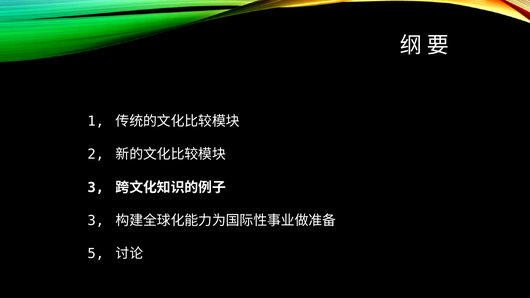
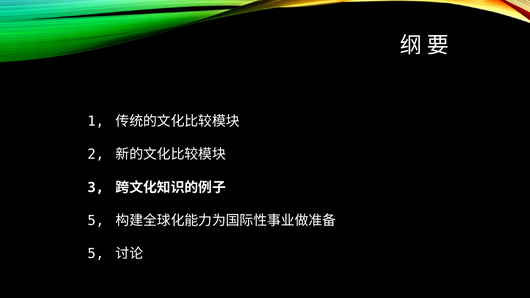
3: 3 -> 5 (96, 221)
